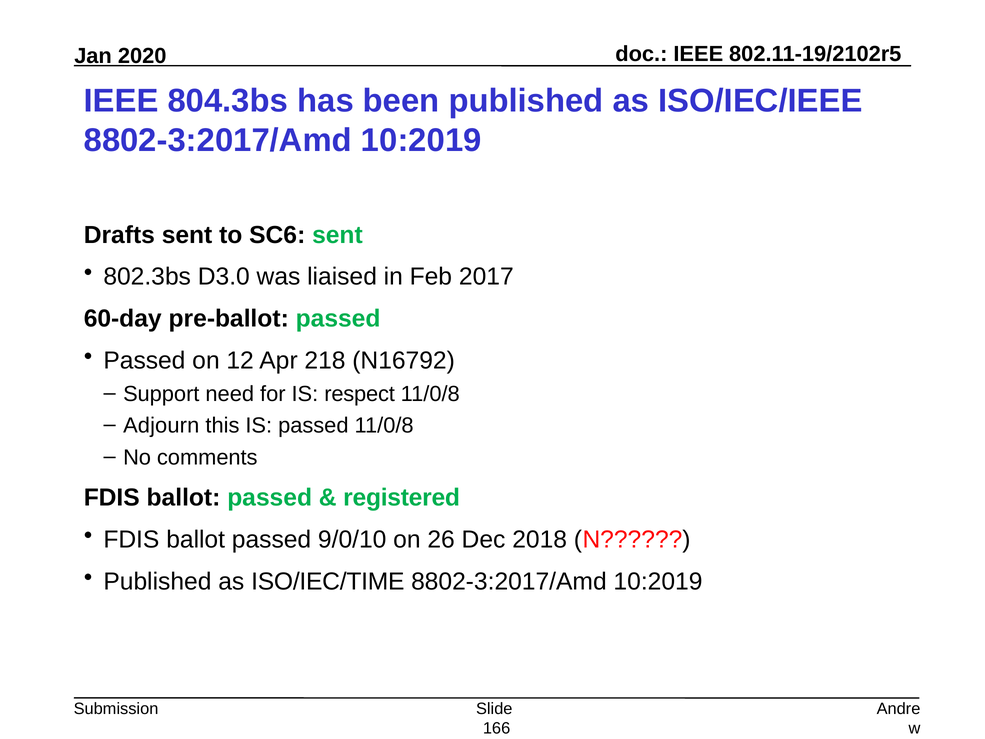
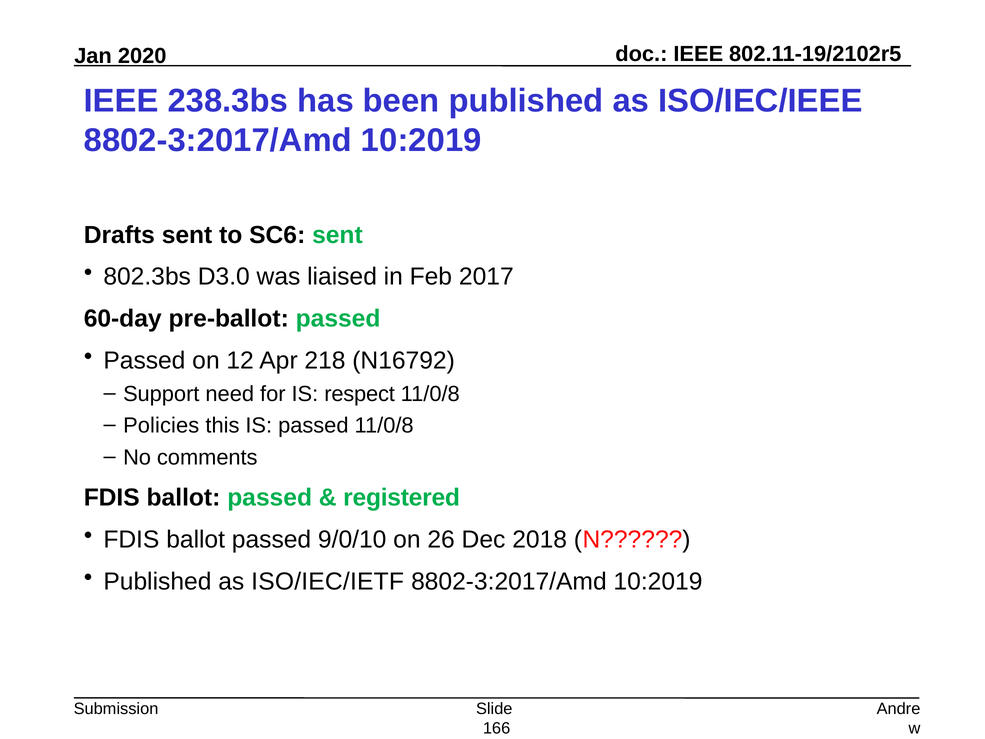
804.3bs: 804.3bs -> 238.3bs (228, 101)
Adjourn: Adjourn -> Policies (161, 425)
ISO/IEC/TIME: ISO/IEC/TIME -> ISO/IEC/IETF (328, 581)
